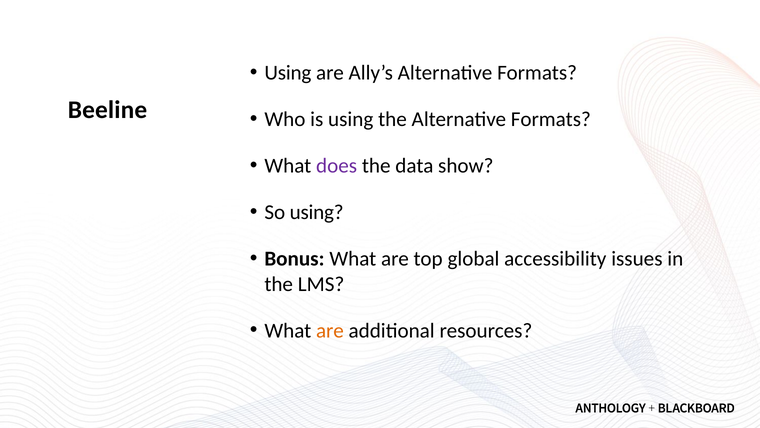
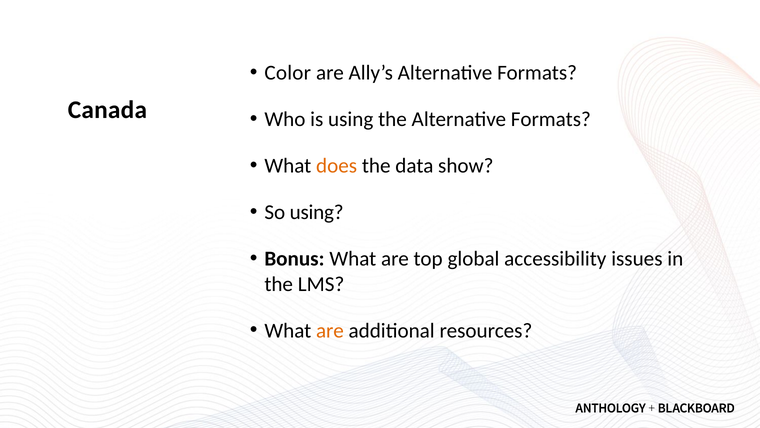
Using: Using -> Color (288, 73)
Beeline: Beeline -> Canada (107, 110)
does colour: purple -> orange (337, 166)
